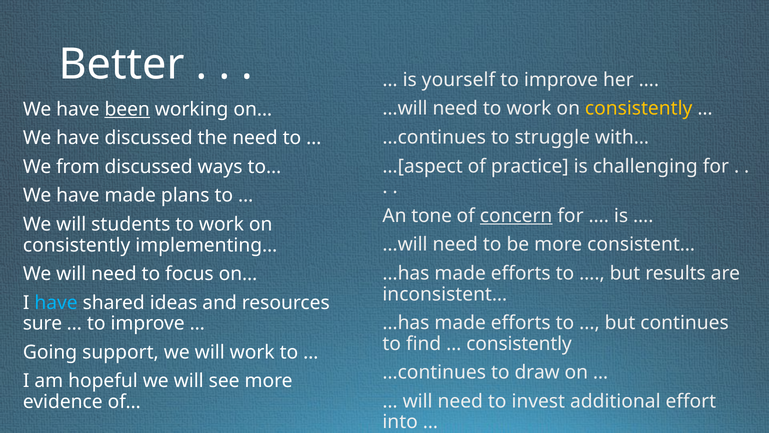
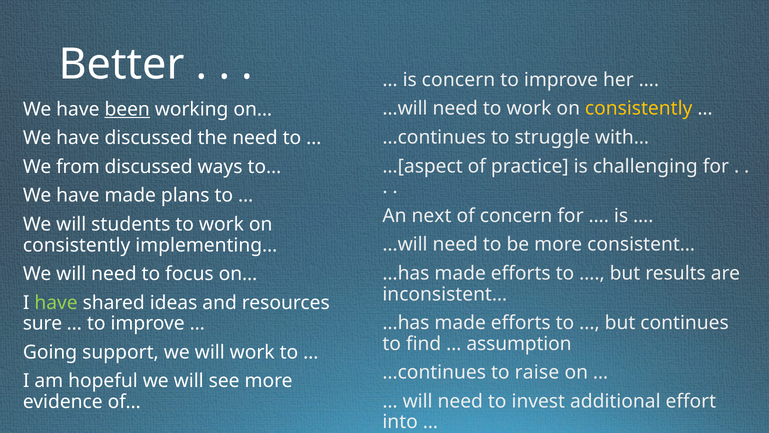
is yourself: yourself -> concern (458, 80)
tone: tone -> next (432, 216)
concern underline: present -> none (516, 216)
have colour: light blue -> light green (56, 302)
consistently: consistently -> assumption (519, 343)
draw: draw -> raise (537, 372)
